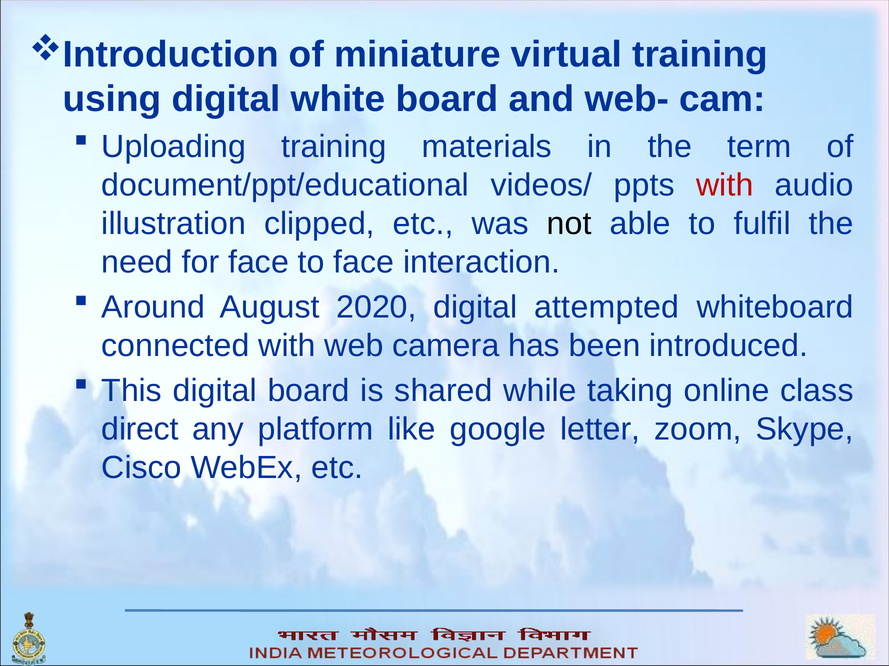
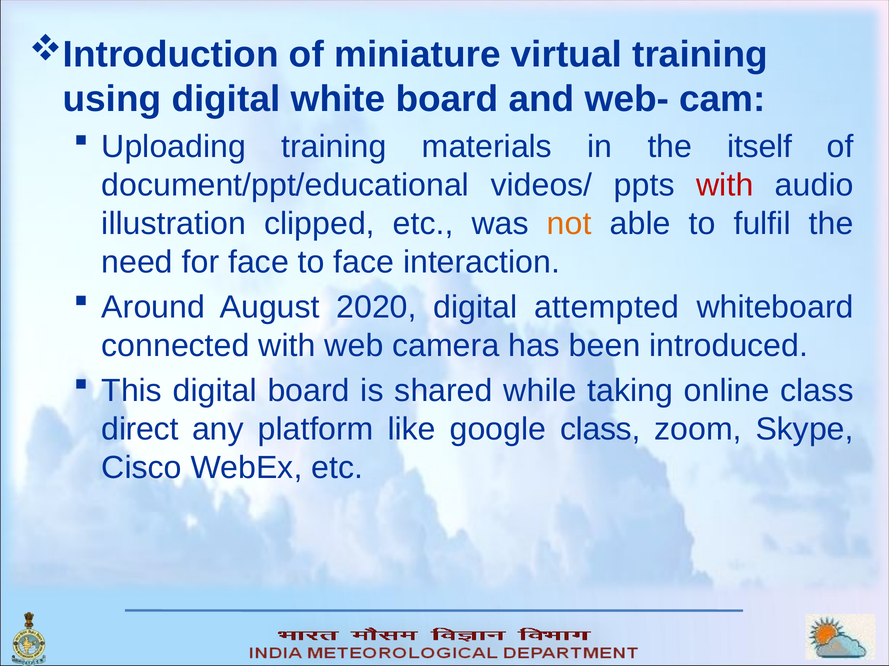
term: term -> itself (760, 147)
not colour: black -> orange (569, 224)
google letter: letter -> class (600, 430)
